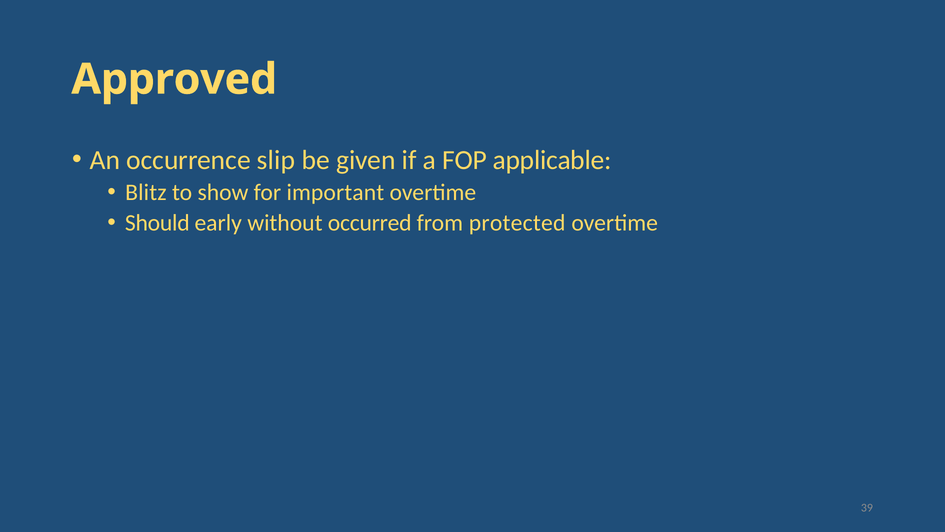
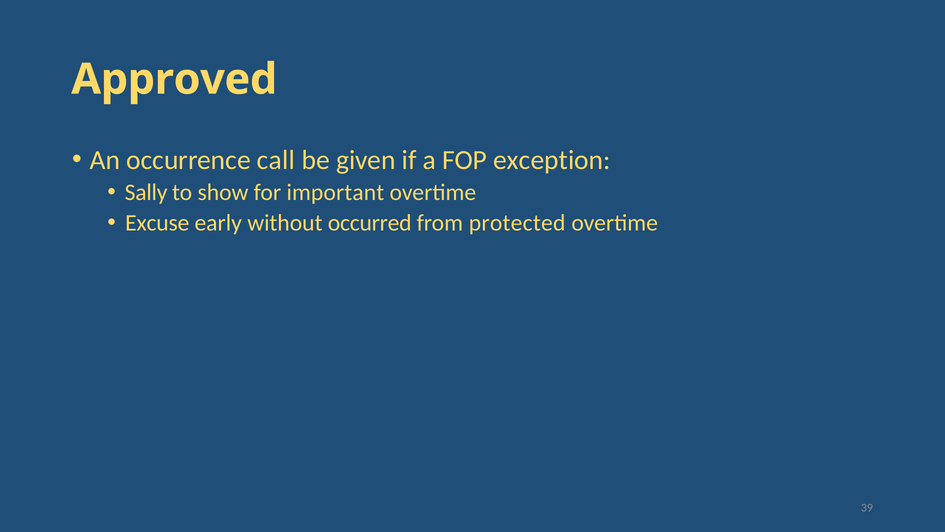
slip: slip -> call (276, 160)
applicable: applicable -> exception (552, 160)
Blitz: Blitz -> Sally (146, 192)
Should: Should -> Excuse (157, 223)
